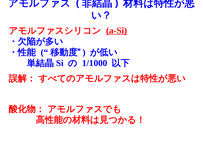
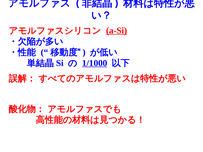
1/1000 underline: none -> present (95, 63)
